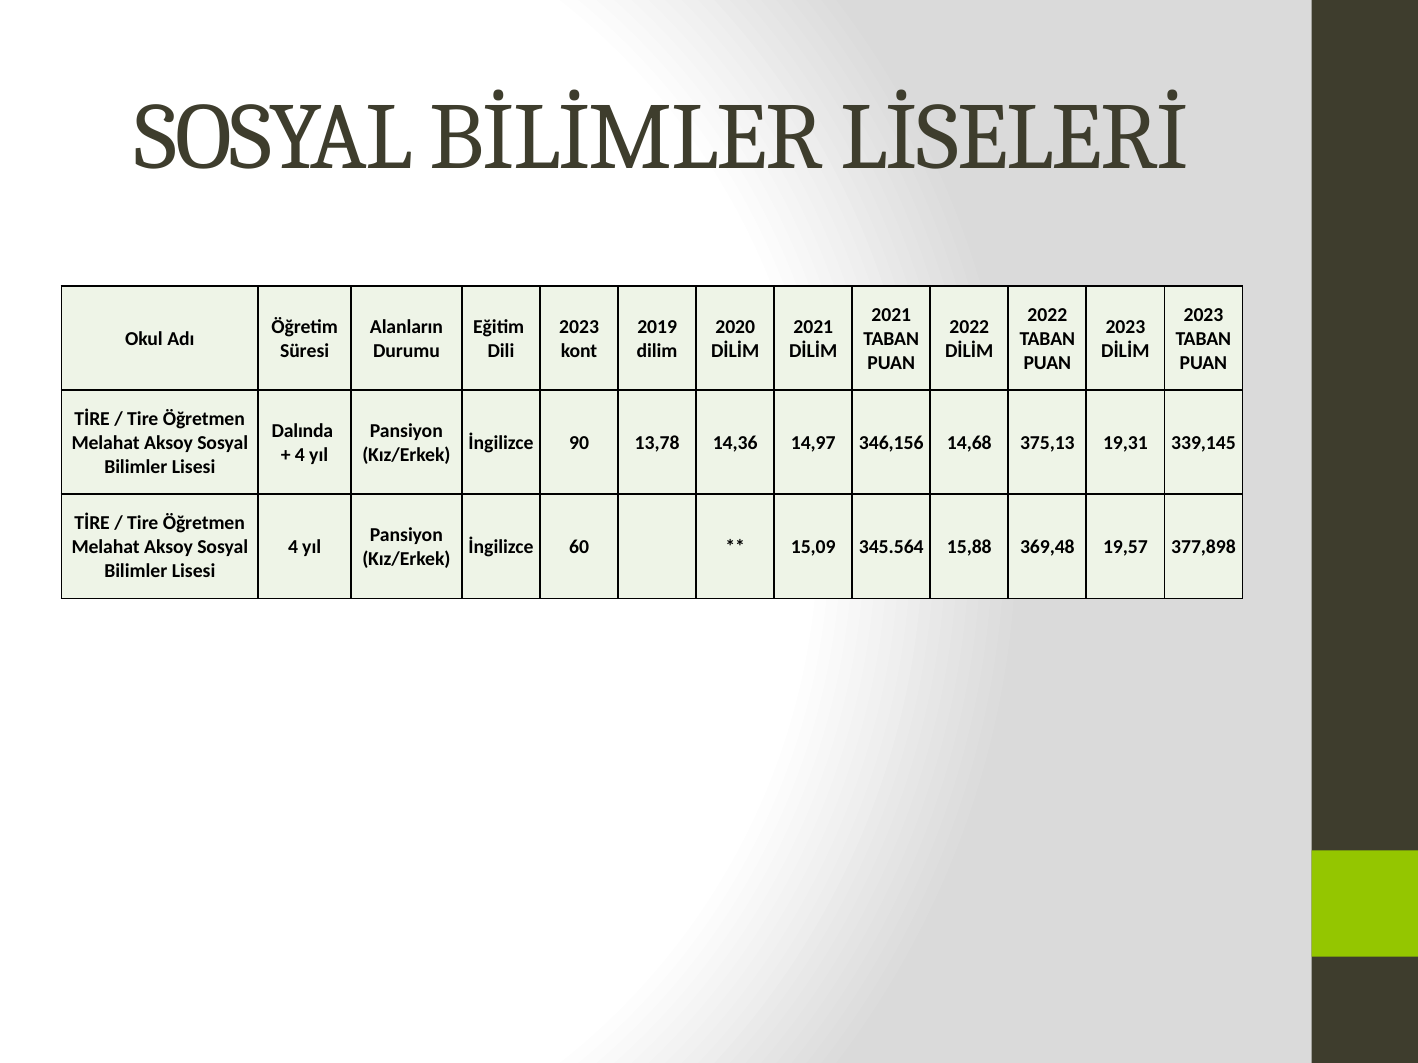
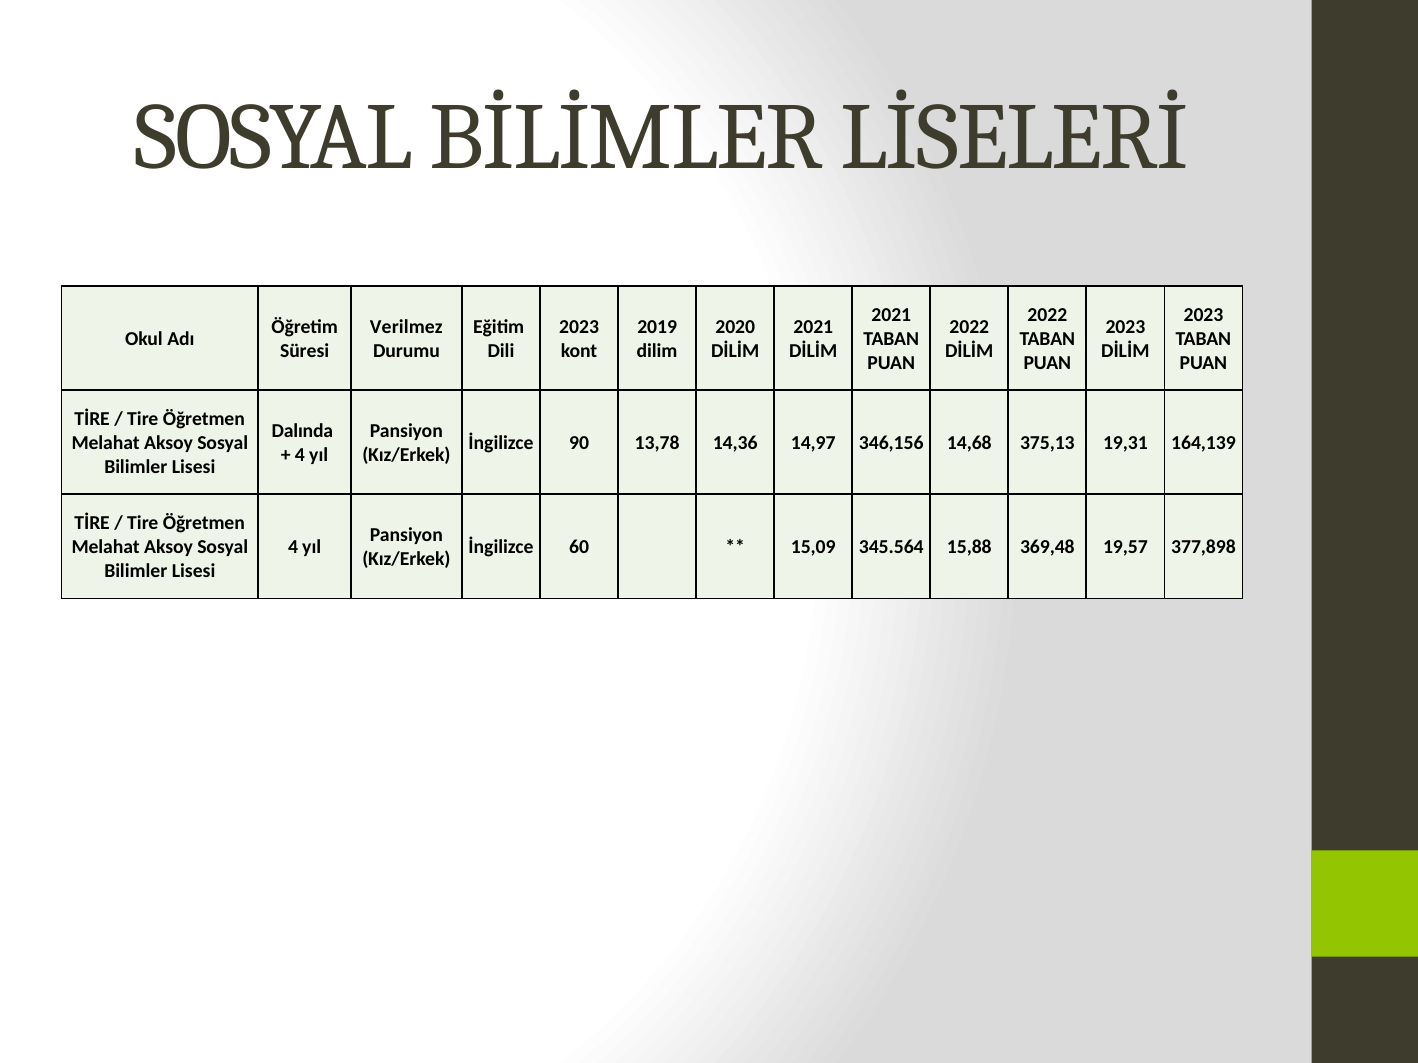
Alanların: Alanların -> Verilmez (406, 327)
339,145: 339,145 -> 164,139 (1203, 443)
